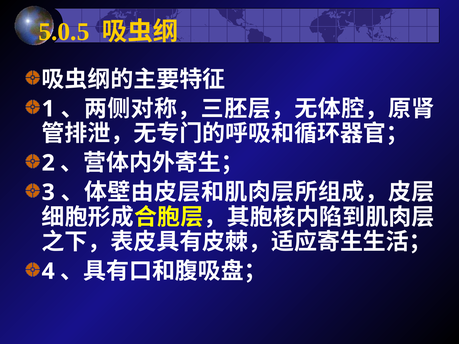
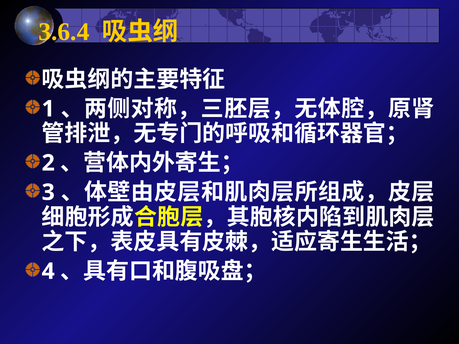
5.0.5: 5.0.5 -> 3.6.4 (64, 32)
